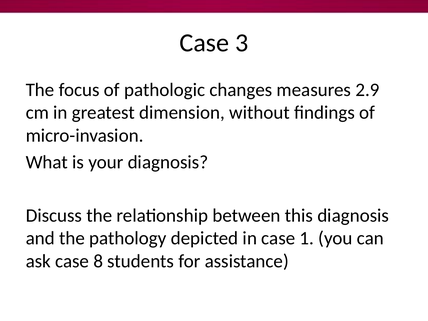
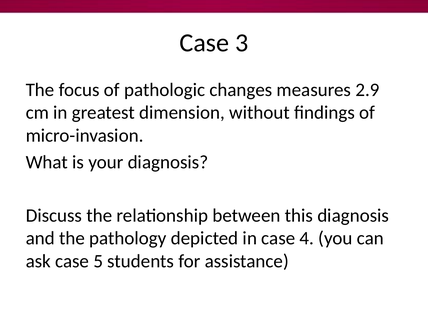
1: 1 -> 4 (307, 238)
8: 8 -> 5 (98, 261)
